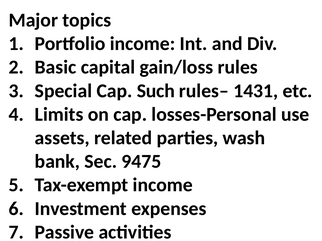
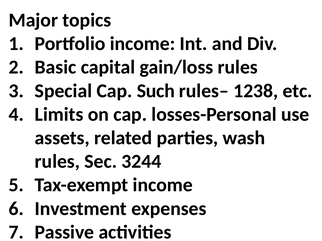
1431: 1431 -> 1238 (256, 91)
bank: bank -> rules (57, 162)
9475: 9475 -> 3244 (141, 162)
